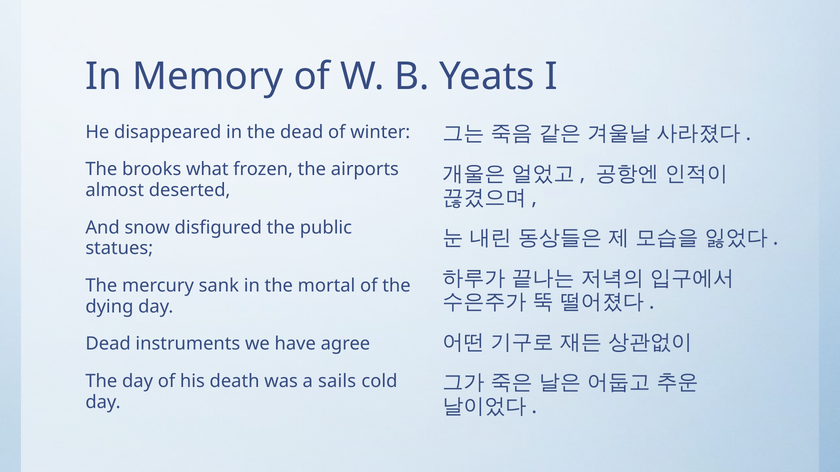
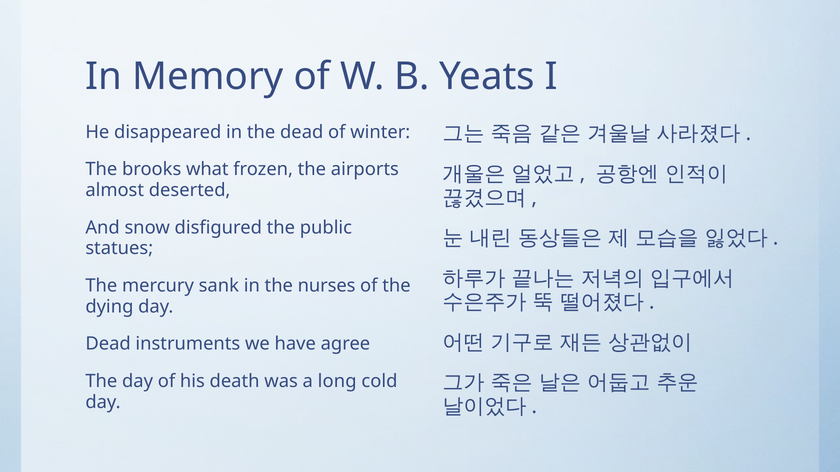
mortal: mortal -> nurses (327, 286)
sails: sails -> long (337, 382)
